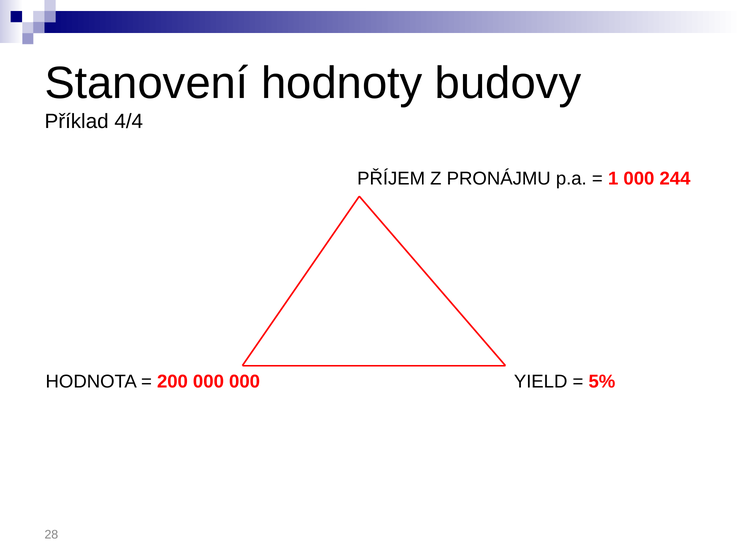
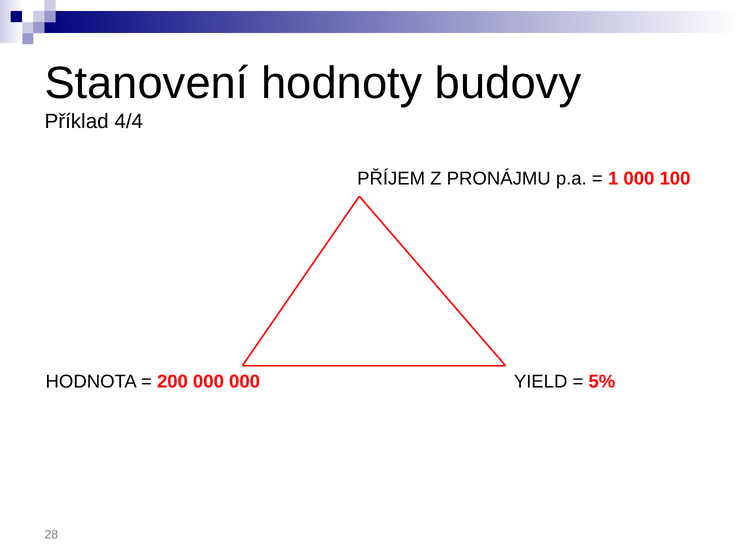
244: 244 -> 100 (675, 179)
